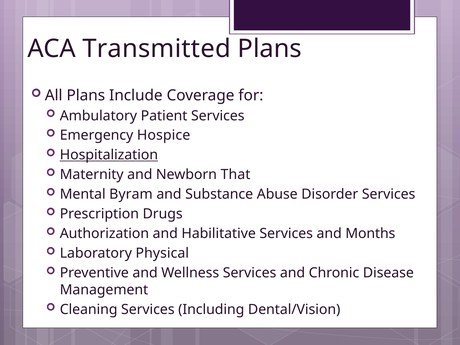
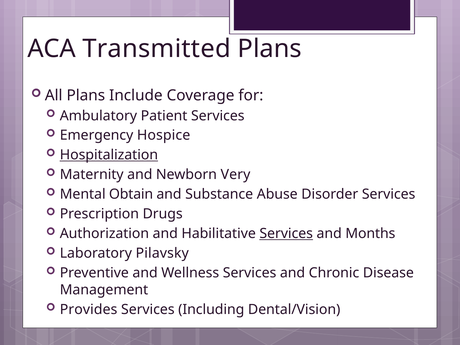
That: That -> Very (236, 175)
Byram: Byram -> Obtain (131, 194)
Services underline: none -> present (286, 234)
Physical: Physical -> Pilavsky (162, 253)
Cleaning: Cleaning -> Provides (89, 309)
